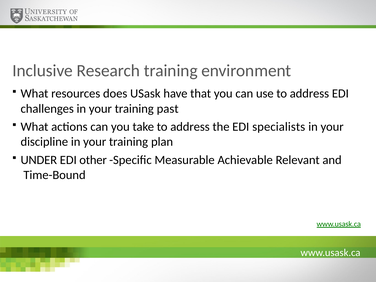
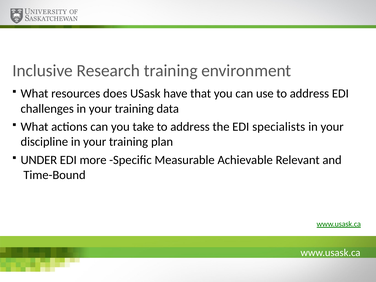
past: past -> data (168, 109)
other: other -> more (93, 160)
